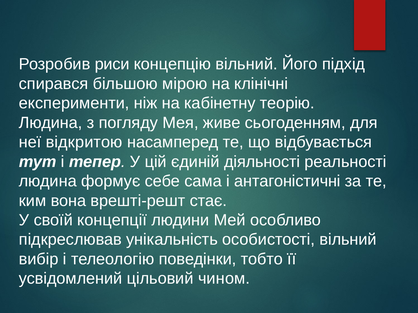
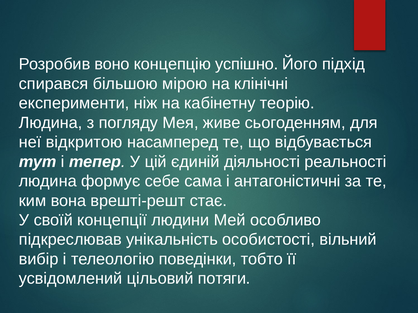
риси: риси -> воно (112, 64)
концепцію вільний: вільний -> успішно (247, 64)
чином: чином -> потяги (224, 279)
